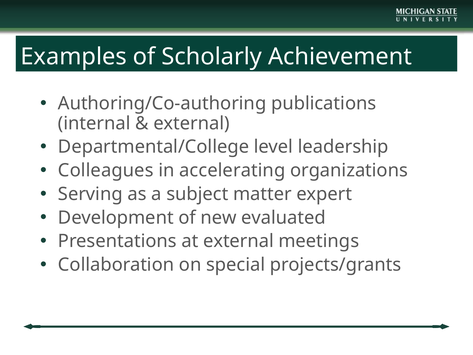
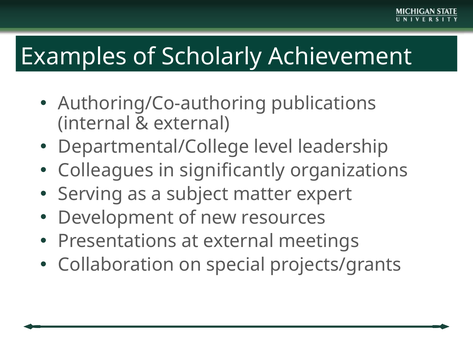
accelerating: accelerating -> significantly (232, 170)
evaluated: evaluated -> resources (283, 217)
